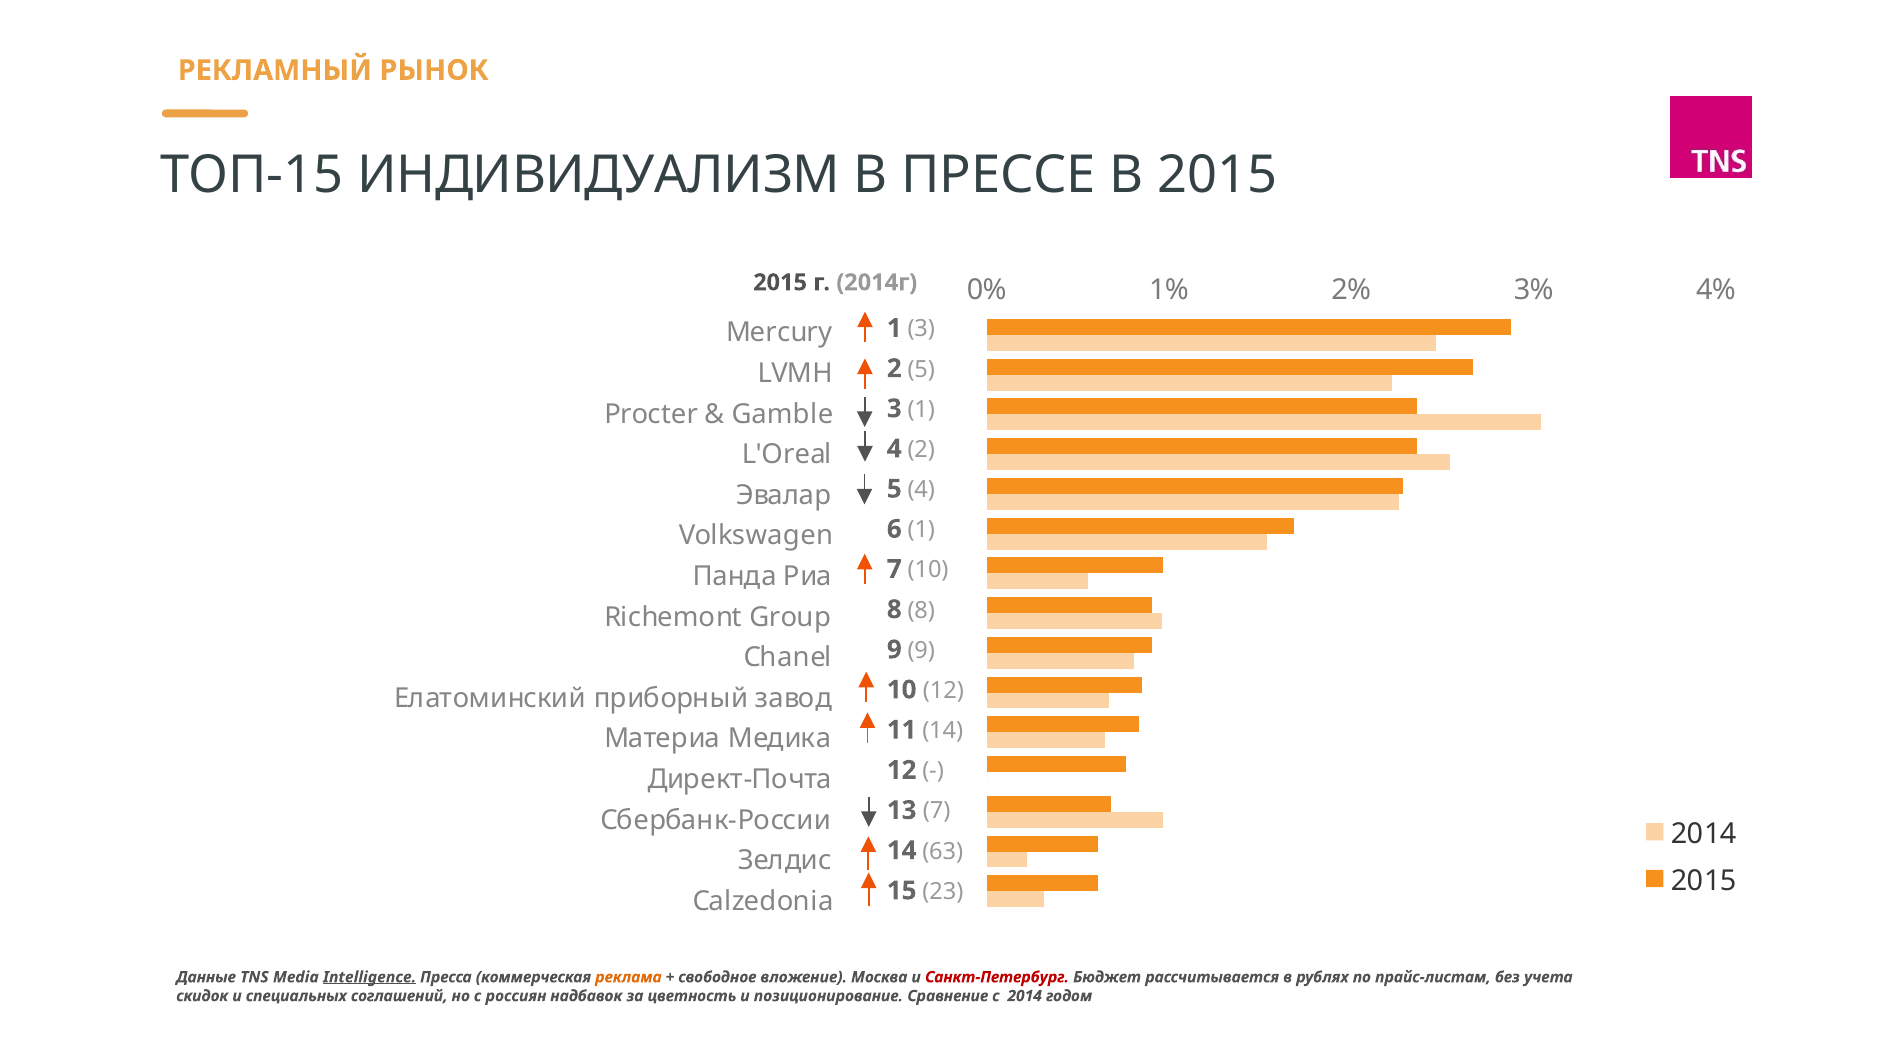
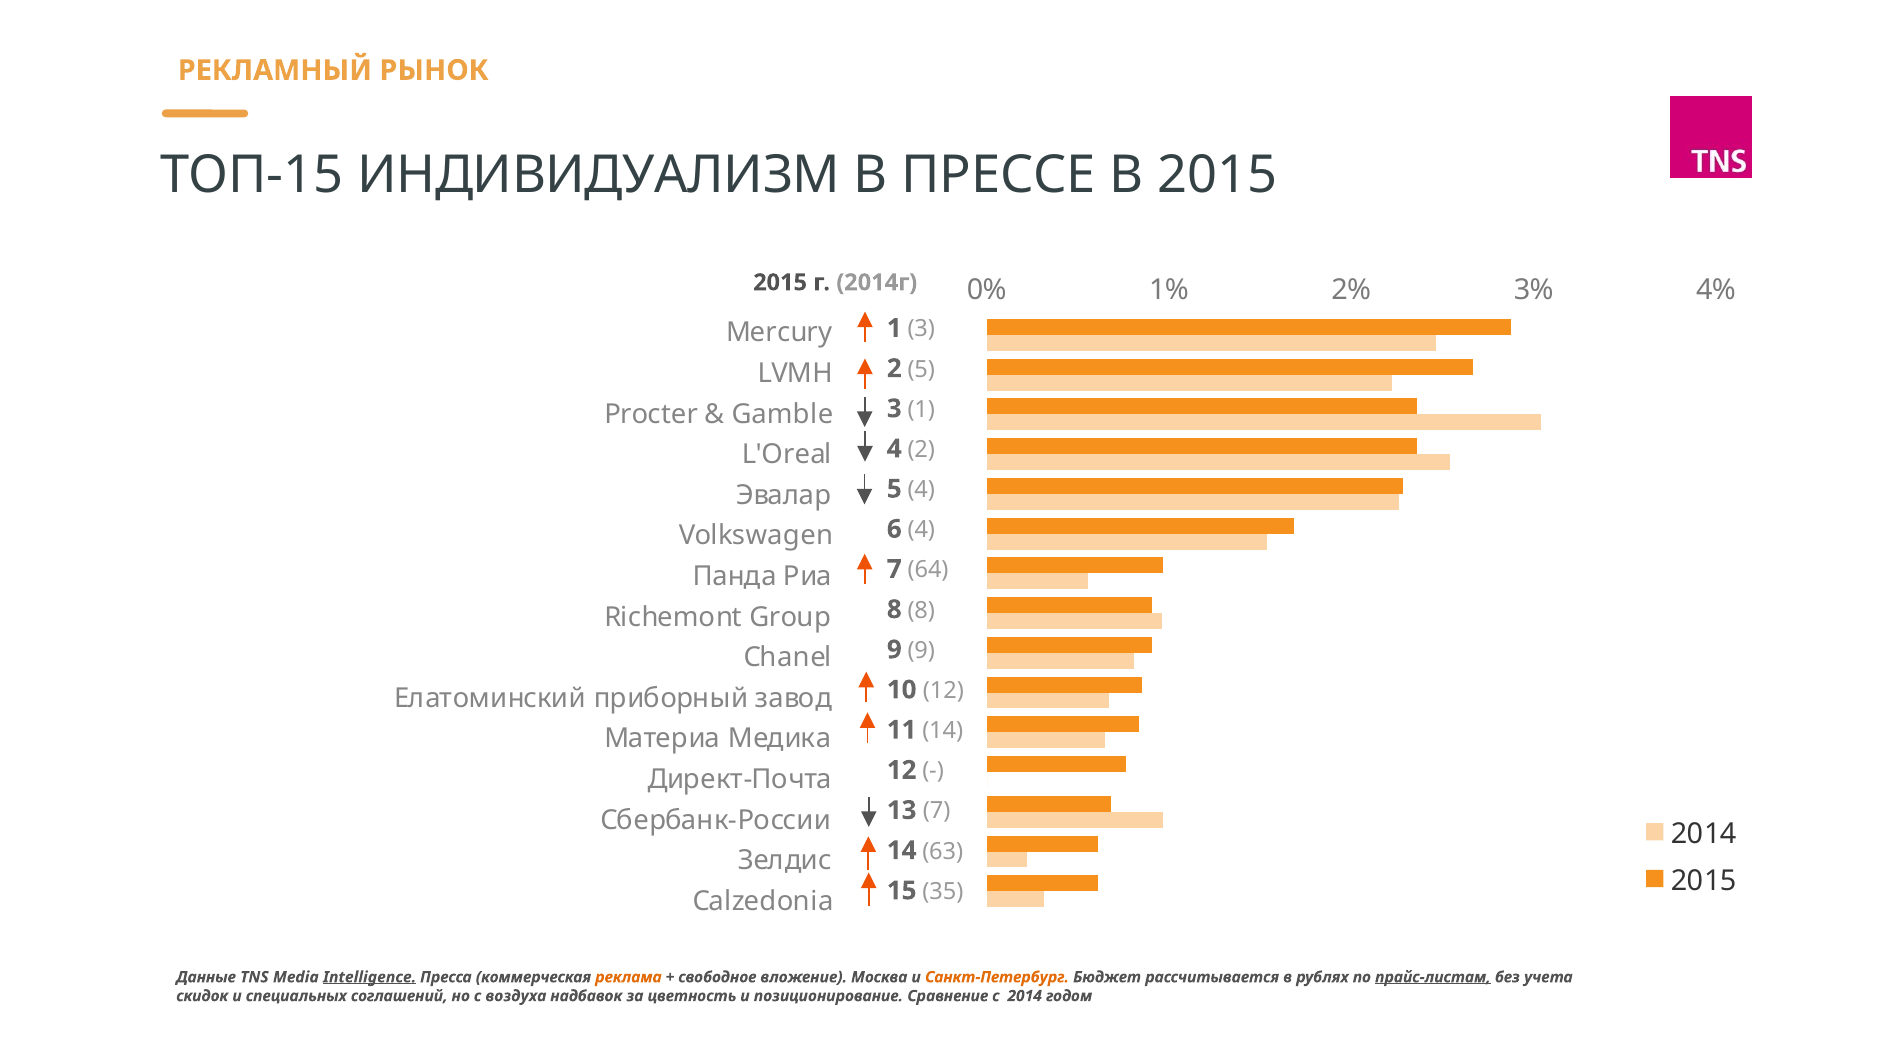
6 1: 1 -> 4 (921, 530)
7 10: 10 -> 64 (928, 570)
23: 23 -> 35 (943, 891)
Санкт-Петербург colour: red -> orange (997, 977)
прайс-листам underline: none -> present (1433, 977)
россиян: россиян -> воздуха (516, 996)
